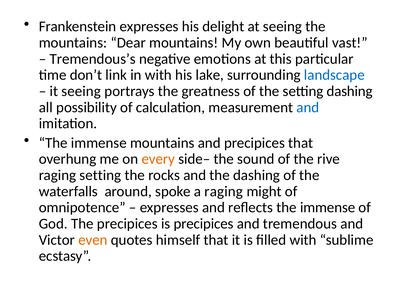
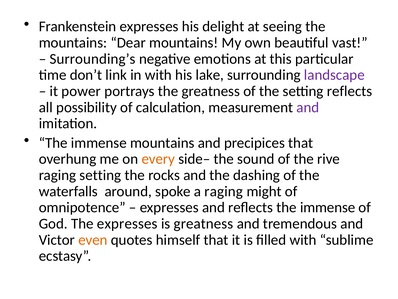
Tremendous’s: Tremendous’s -> Surrounding’s (93, 59)
landscape colour: blue -> purple (334, 75)
it seeing: seeing -> power (81, 91)
setting dashing: dashing -> reflects (350, 91)
and colour: blue -> purple (308, 107)
The precipices: precipices -> expresses (127, 223)
is precipices: precipices -> greatness (203, 223)
